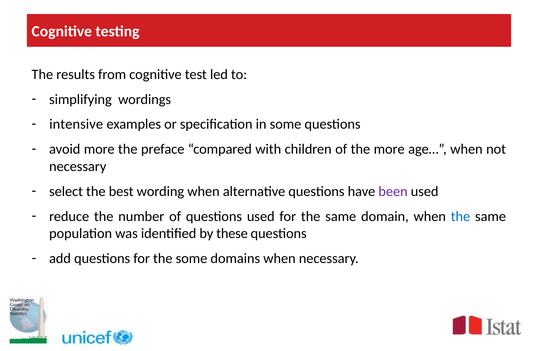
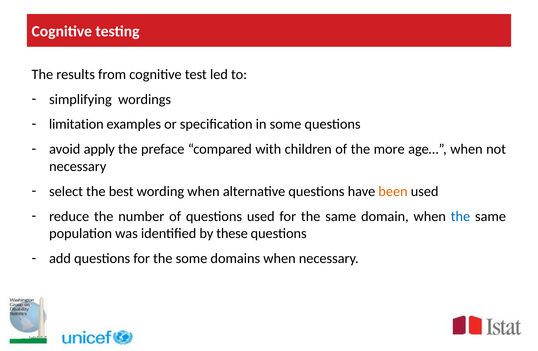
intensive: intensive -> limitation (76, 124)
avoid more: more -> apply (99, 149)
been colour: purple -> orange (393, 191)
